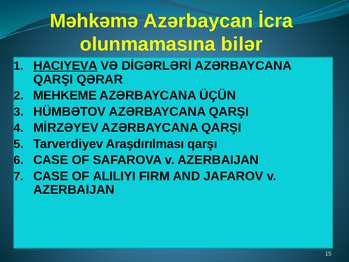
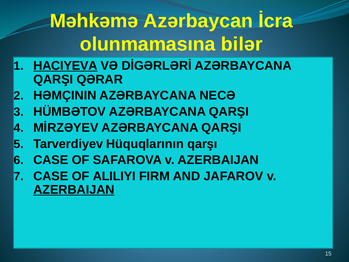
MEHKEME: MEHKEME -> HƏMÇININ (65, 95)
ÜÇÜN: ÜÇÜN -> NECƏ (218, 95)
Araşdırılması: Araşdırılması -> Hüquqlarının (145, 144)
AZERBAIJAN underline: none -> present (74, 190)
